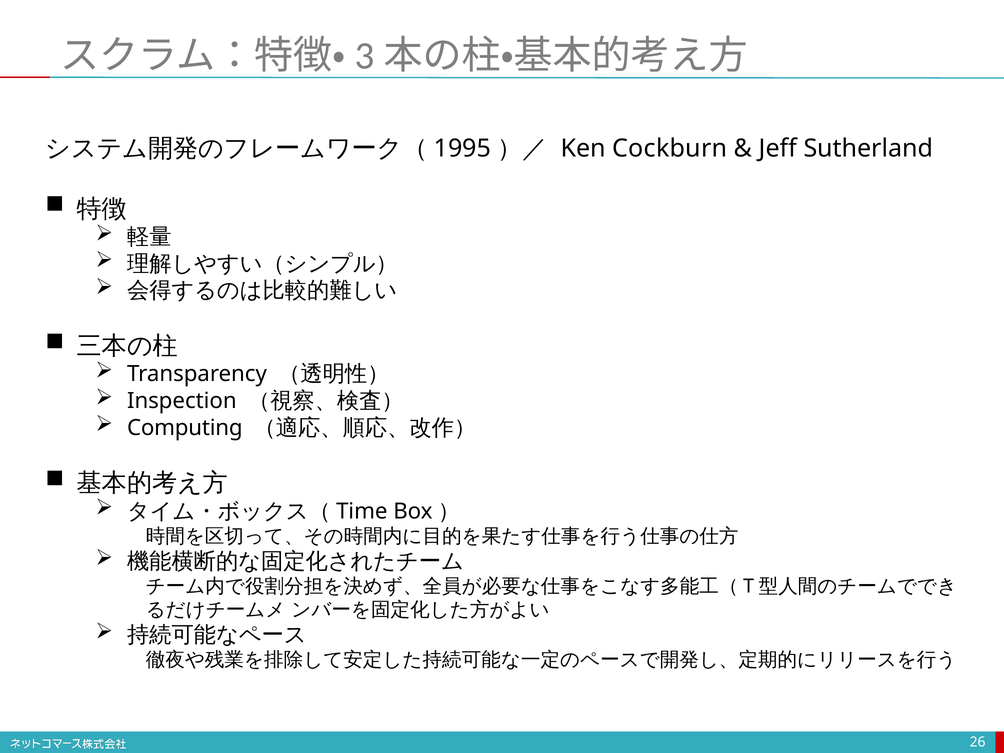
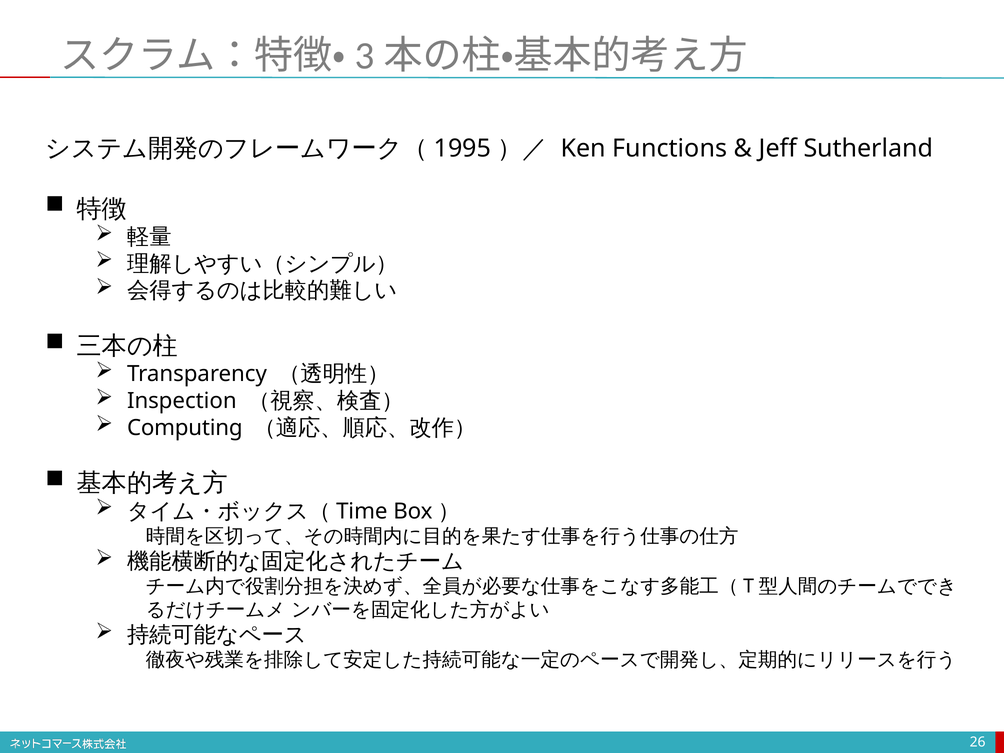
Cockburn: Cockburn -> Functions (670, 148)
